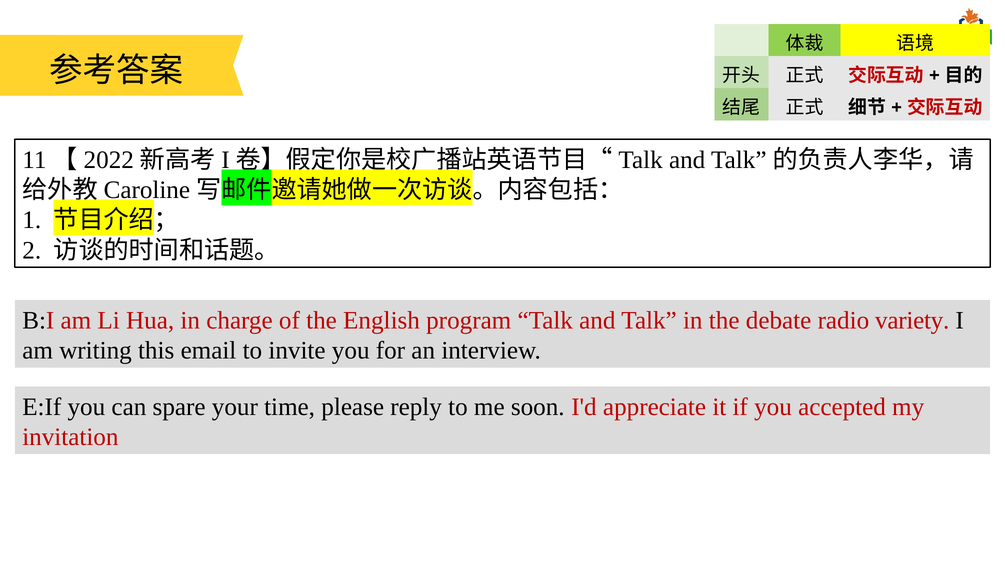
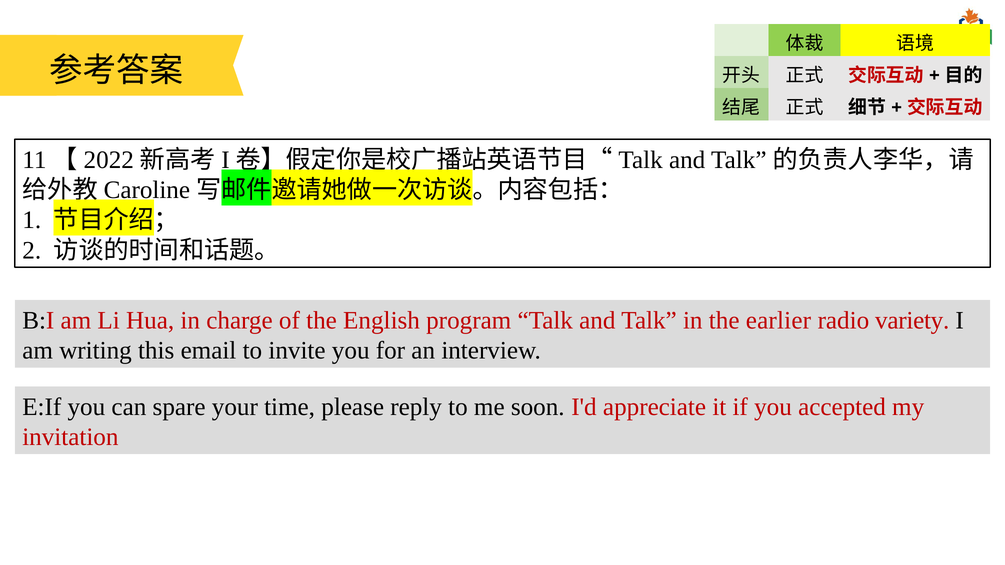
debate: debate -> earlier (778, 321)
